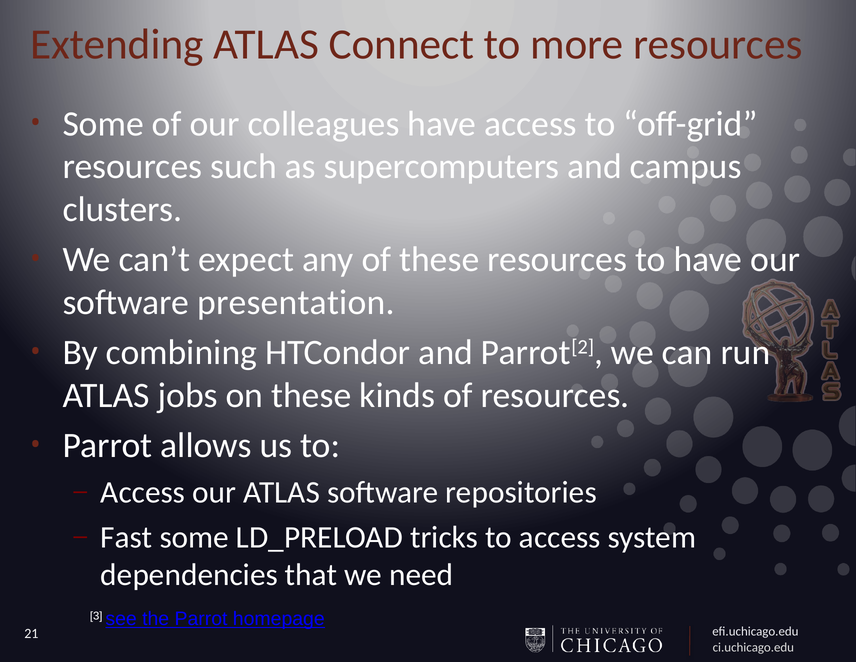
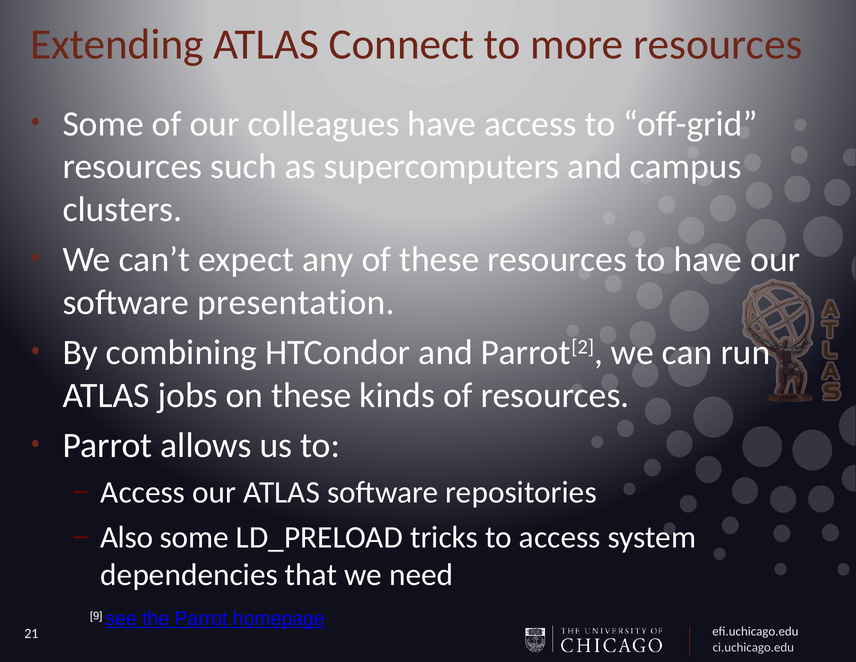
Fast: Fast -> Also (127, 537)
3: 3 -> 9 (96, 615)
